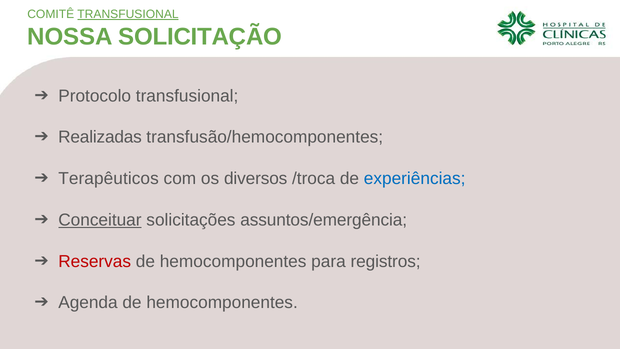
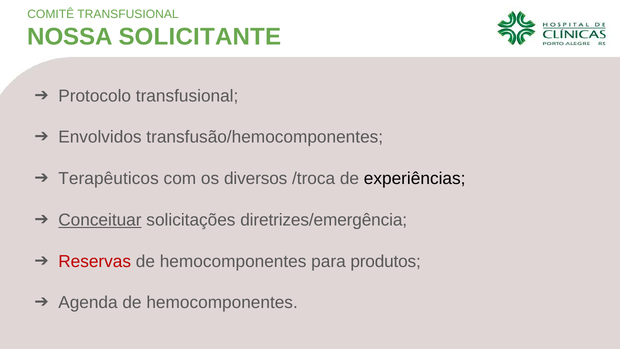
TRANSFUSIONAL underline: present -> none (128, 14)
SOLICITAÇÃO: SOLICITAÇÃO -> SOLICITANTE (200, 37)
Realizadas: Realizadas -> Envolvidos (100, 137)
experiências colour: blue -> black (415, 179)
assuntos/emergência: assuntos/emergência -> diretrizes/emergência (324, 220)
registros: registros -> produtos (386, 261)
